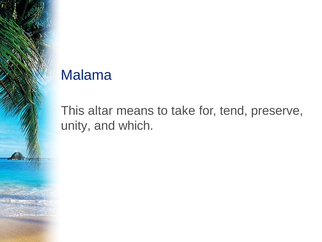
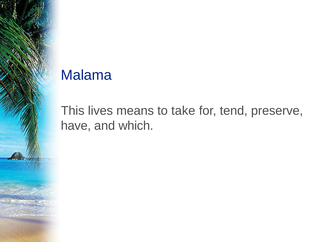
altar: altar -> lives (100, 110)
unity: unity -> have (76, 126)
